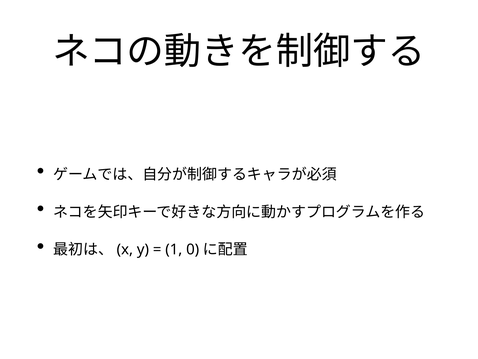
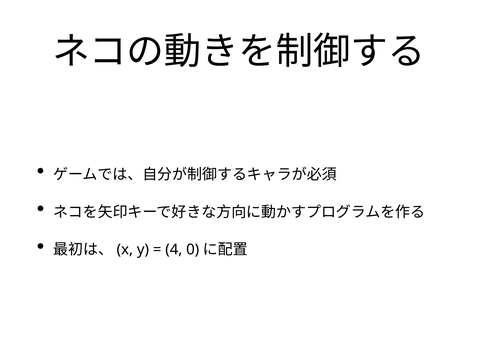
1: 1 -> 4 (174, 249)
